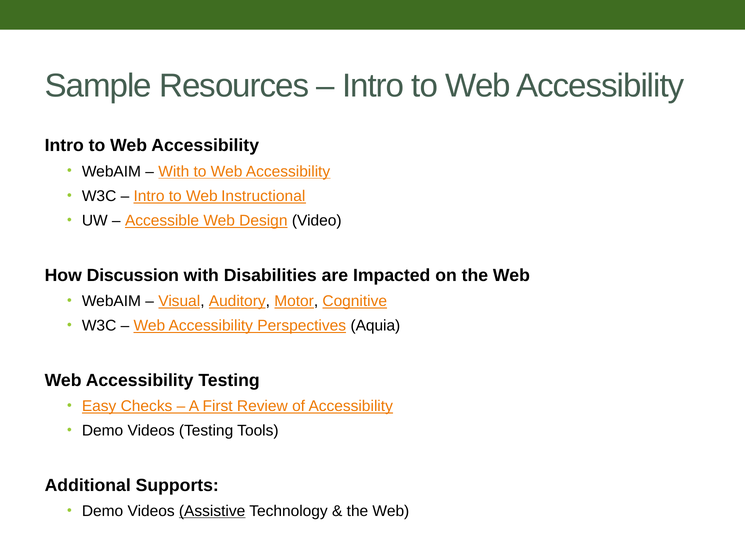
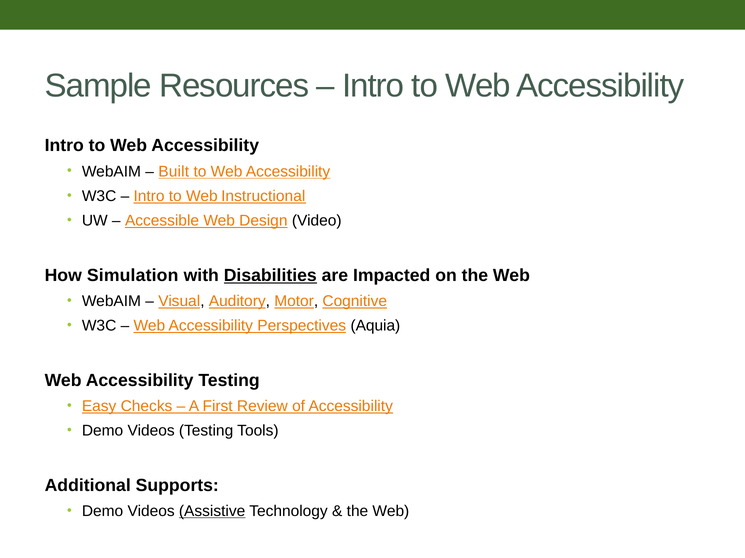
With: With -> Built (174, 172)
Discussion: Discussion -> Simulation (133, 276)
Disabilities underline: none -> present (270, 276)
